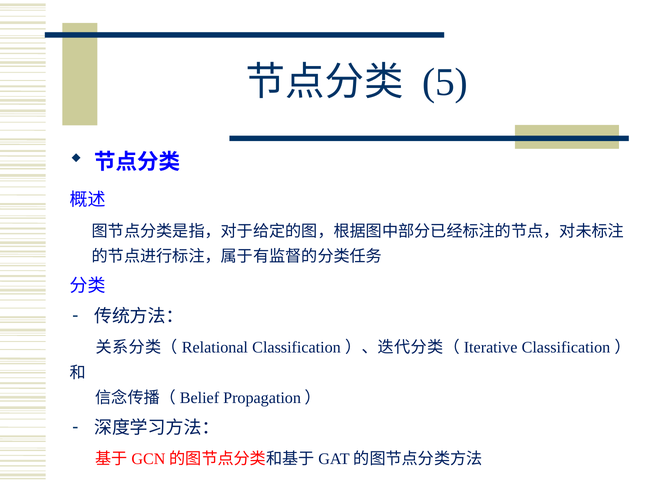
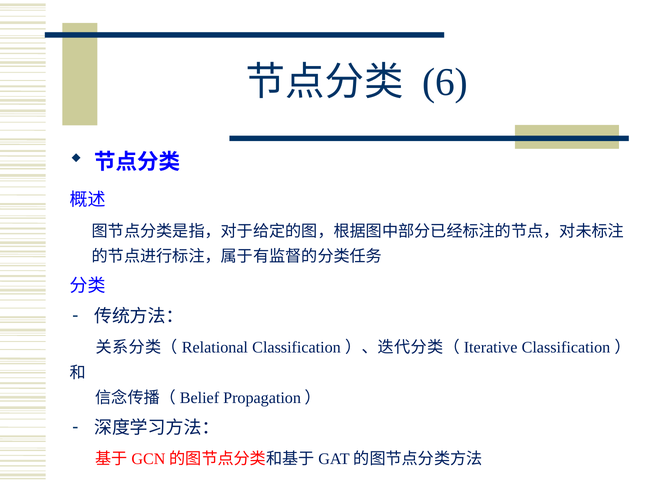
5: 5 -> 6 (445, 82)
